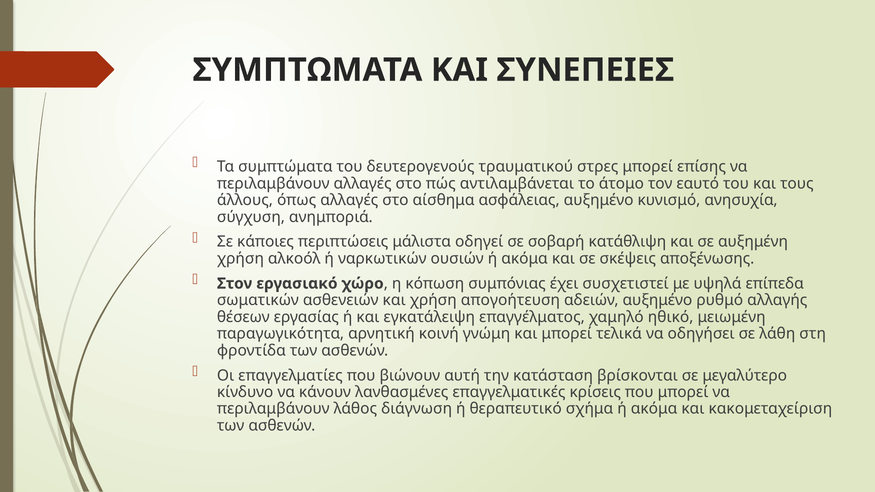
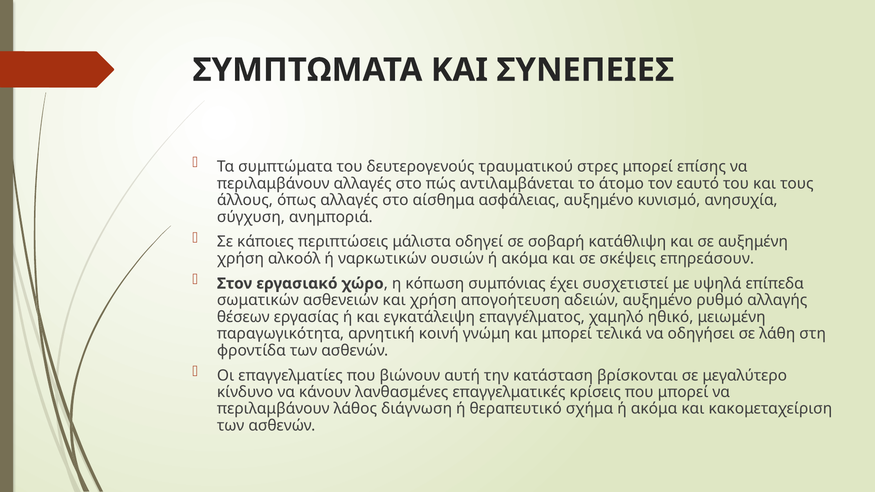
αποξένωσης: αποξένωσης -> επηρεάσουν (707, 259)
